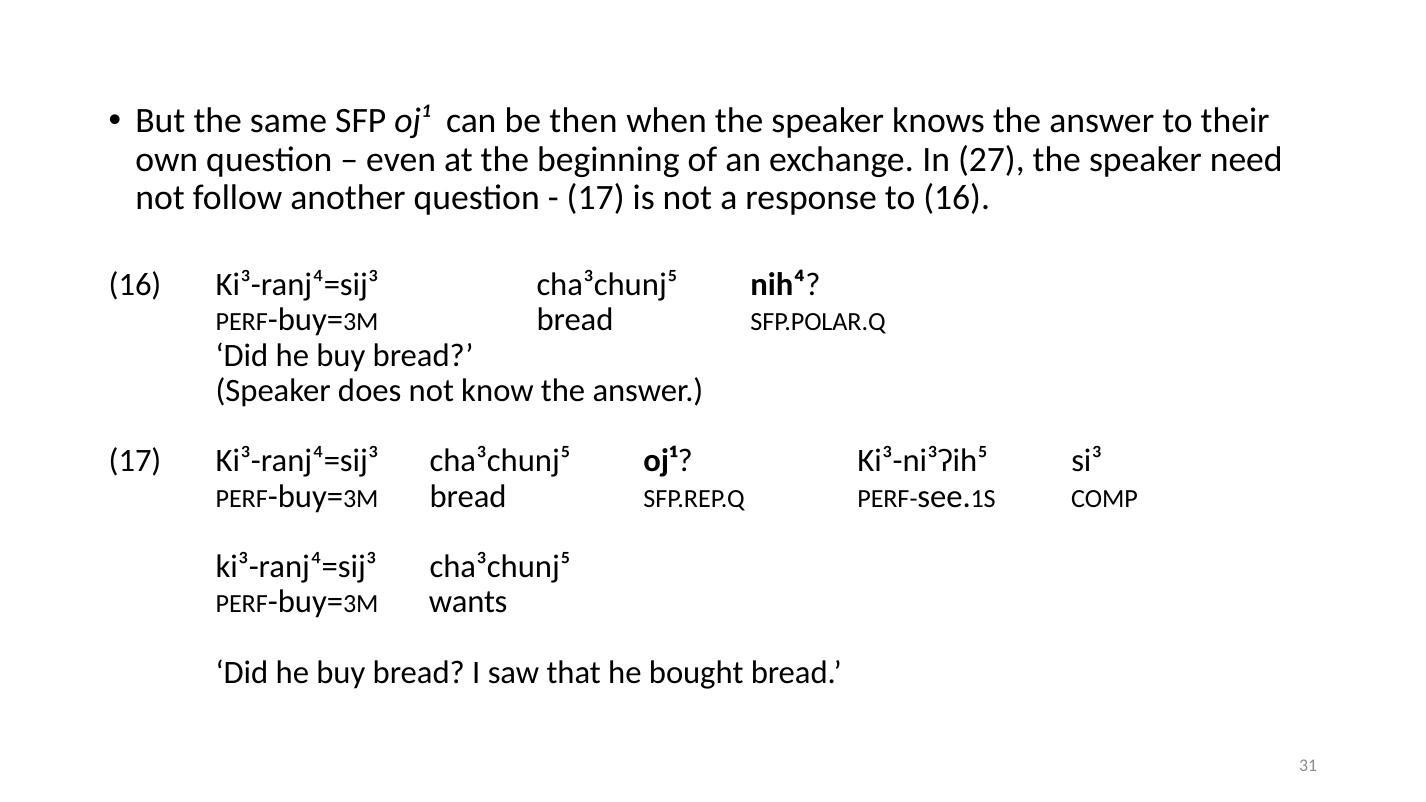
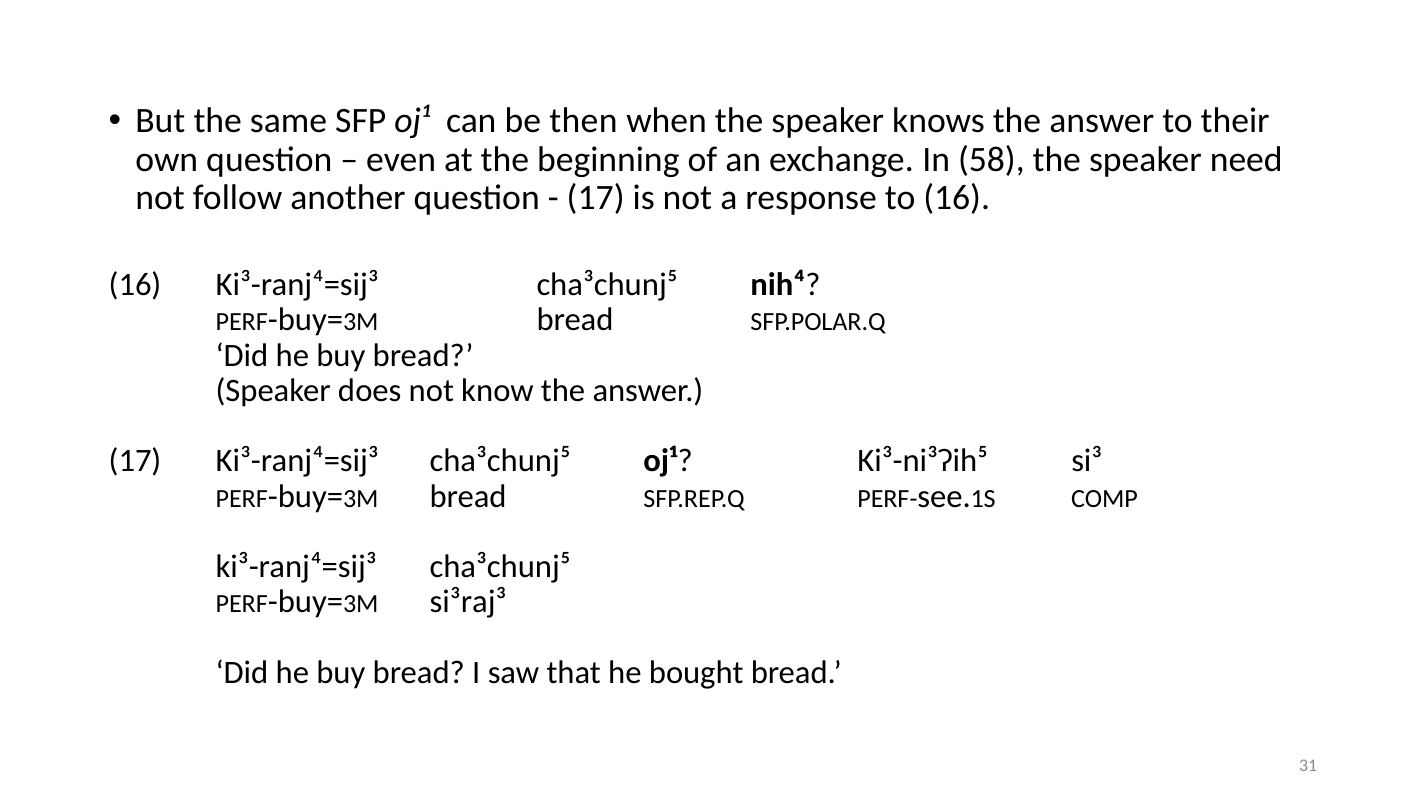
27: 27 -> 58 (991, 159)
wants: wants -> si³raj³ (468, 602)
